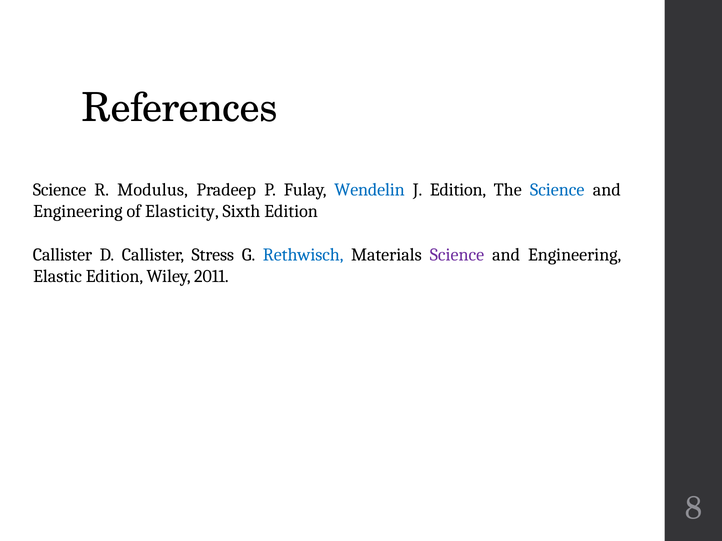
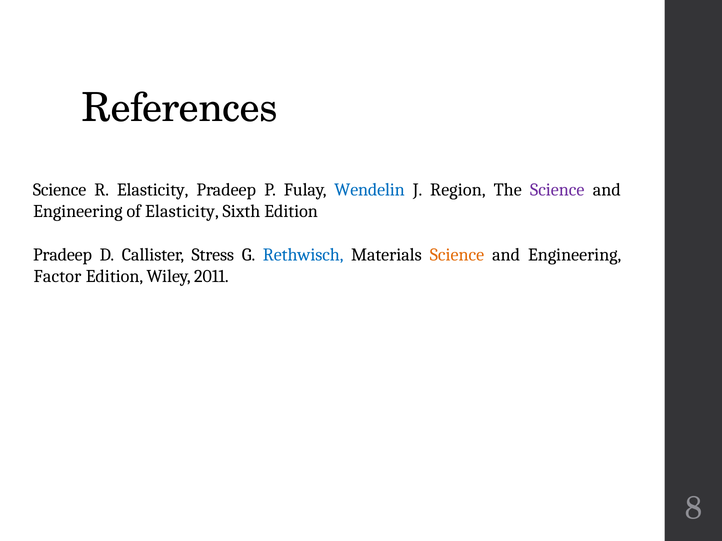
R Modulus: Modulus -> Elasticity (153, 190)
J Edition: Edition -> Region (458, 190)
Science colour: blue -> purple (557, 190)
Callister: Callister -> Pradeep (62, 255)
Science colour: purple -> orange (457, 255)
Elastic: Elastic -> Factor (57, 277)
